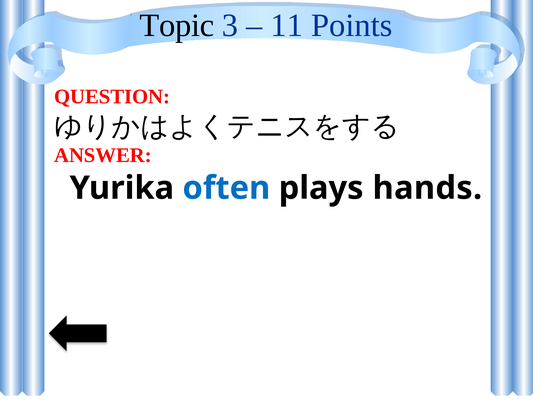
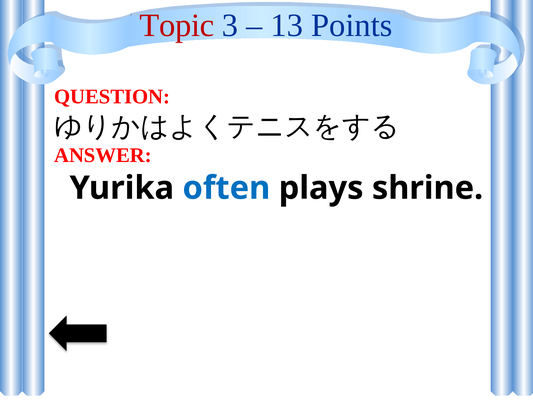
Topic colour: black -> red (177, 25)
11: 11 -> 13 (287, 25)
hands: hands -> shrine (428, 188)
